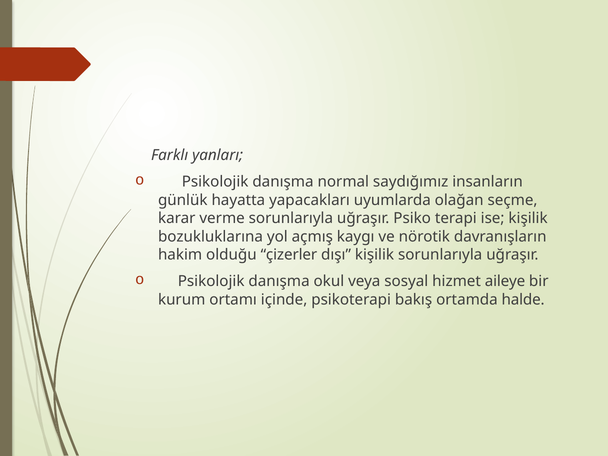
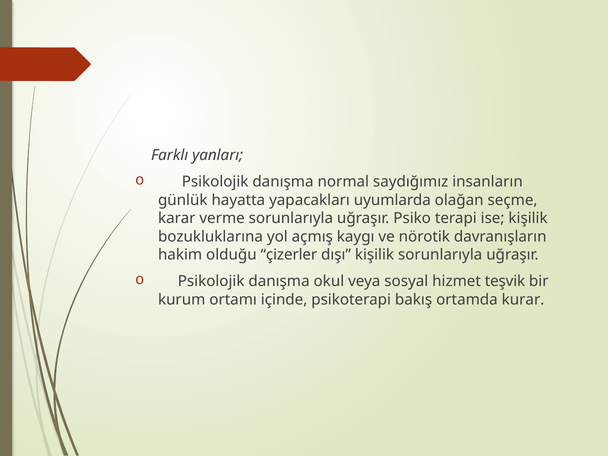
aileye: aileye -> teşvik (505, 281)
halde: halde -> kurar (523, 300)
